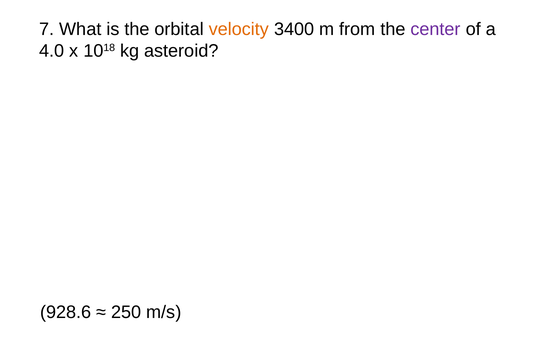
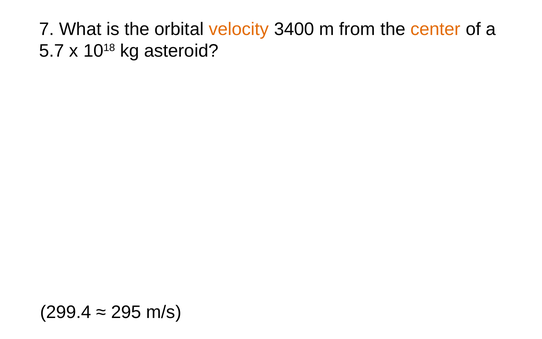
center colour: purple -> orange (436, 29)
4.0: 4.0 -> 5.7 (52, 51)
928.6: 928.6 -> 299.4 (66, 312)
250: 250 -> 295 (126, 312)
